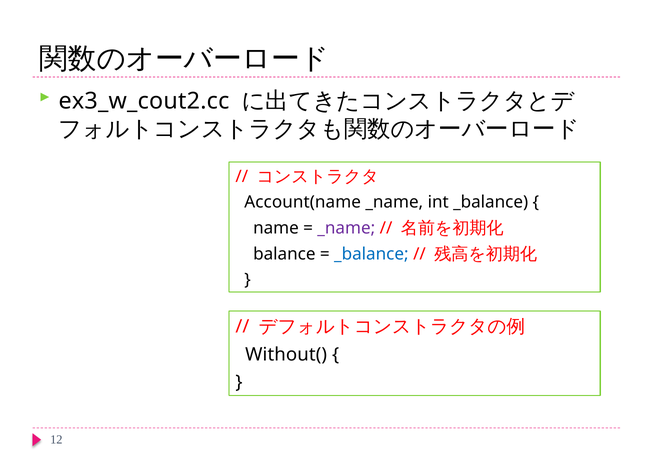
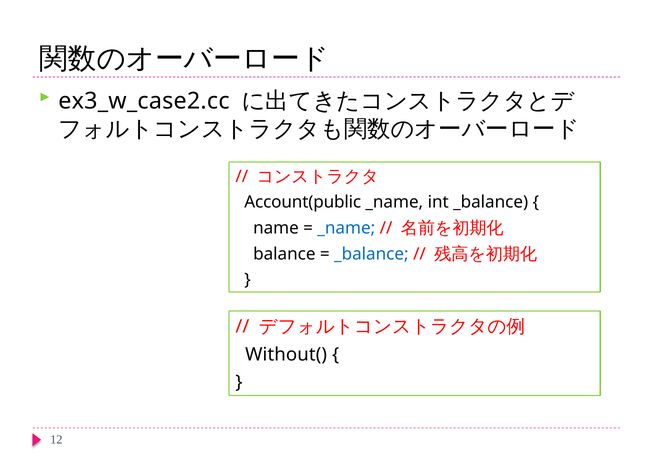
ex3_w_cout2.cc: ex3_w_cout2.cc -> ex3_w_case2.cc (144, 101)
Account(name: Account(name -> Account(public (303, 203)
_name colour: purple -> blue (346, 228)
